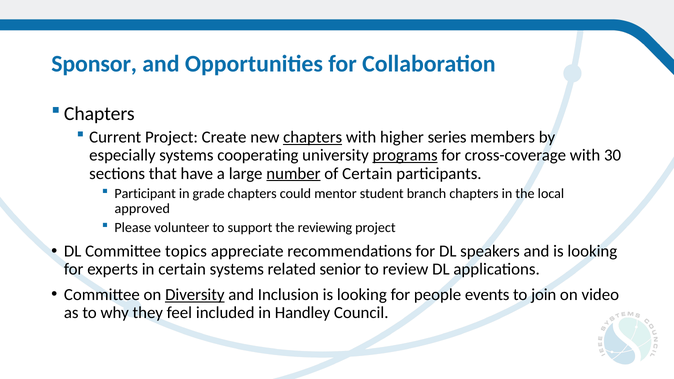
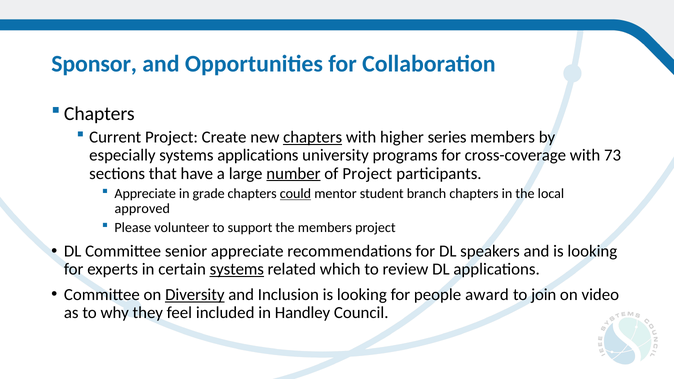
systems cooperating: cooperating -> applications (258, 155)
programs underline: present -> none (405, 155)
30: 30 -> 73 (613, 155)
of Certain: Certain -> Project (367, 174)
Participant: Participant -> Appreciate (145, 194)
could underline: none -> present (295, 194)
the reviewing: reviewing -> members (325, 228)
topics: topics -> senior (186, 251)
systems underline: none -> present (237, 269)
senior: senior -> which (340, 269)
events: events -> award (487, 295)
